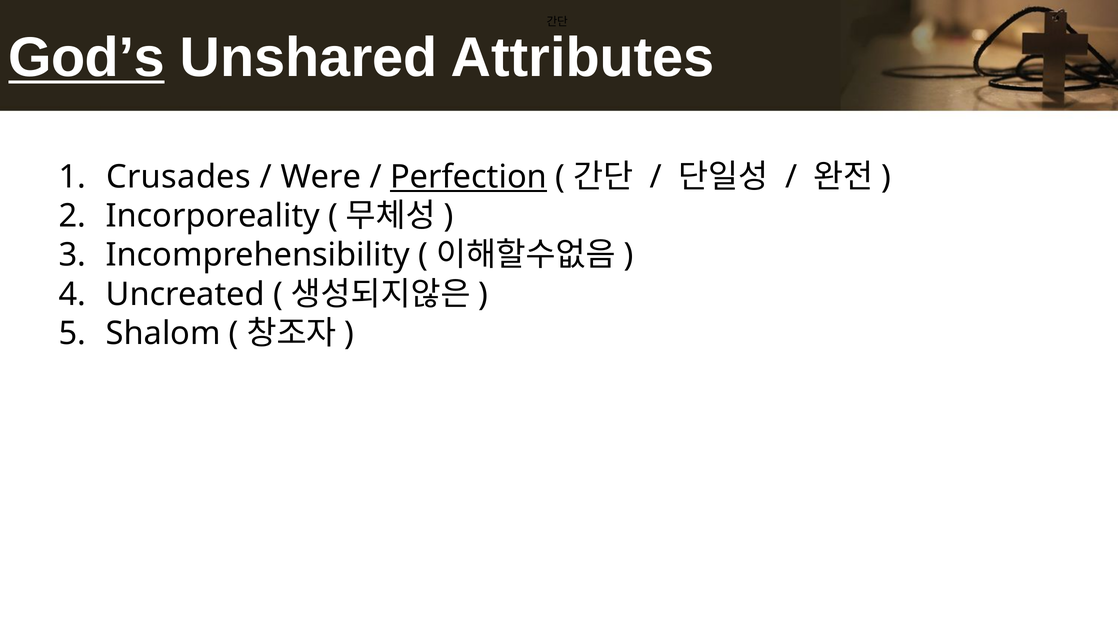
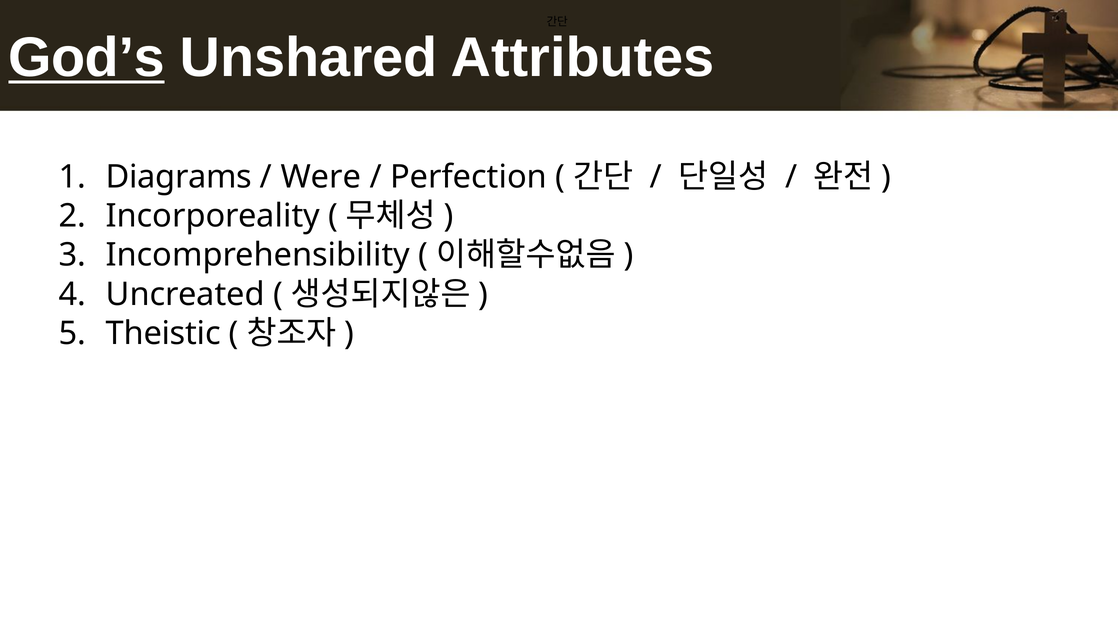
Crusades: Crusades -> Diagrams (179, 177)
Perfection underline: present -> none (469, 177)
Shalom: Shalom -> Theistic (163, 333)
